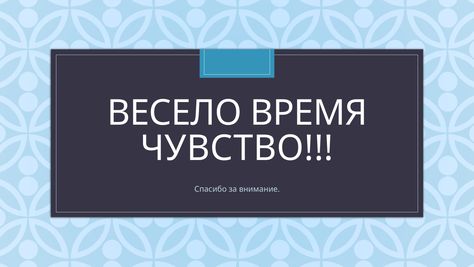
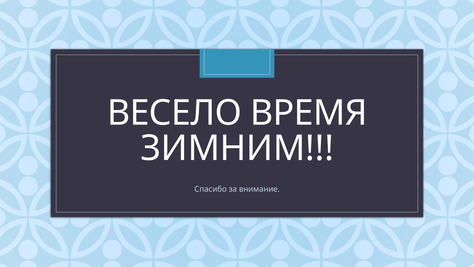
ЧУВСТВО: ЧУВСТВО -> ЗИМНИМ (237, 148)
